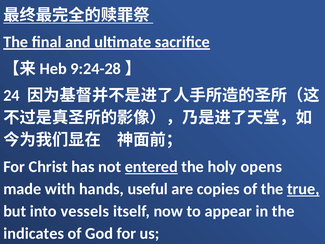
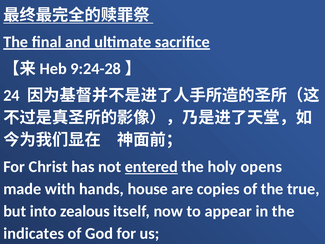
useful: useful -> house (148, 189)
true underline: present -> none (303, 189)
vessels: vessels -> zealous (85, 211)
